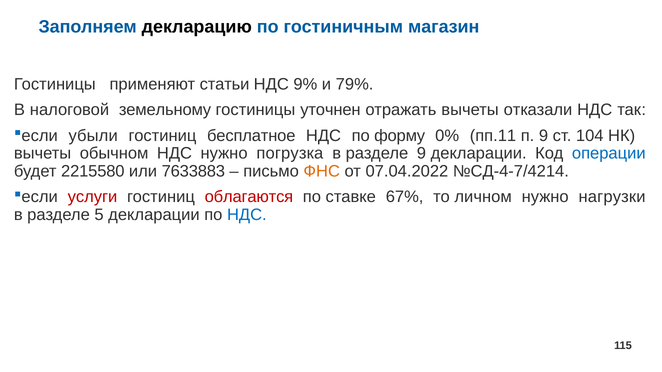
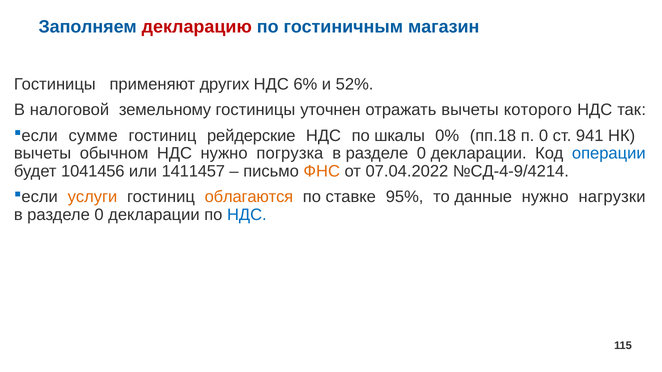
декларацию colour: black -> red (197, 27)
статьи: статьи -> других (225, 84)
9%: 9% -> 6% (305, 84)
79%: 79% -> 52% (355, 84)
отказали: отказали -> которого (538, 110)
убыли: убыли -> сумме (93, 136)
бесплатное: бесплатное -> рейдерские (251, 136)
форму: форму -> шкалы (400, 136)
пп.11: пп.11 -> пп.18 (493, 136)
п 9: 9 -> 0 (543, 136)
104: 104 -> 941 (590, 136)
9: 9 -> 0 (421, 154)
2215580: 2215580 -> 1041456 (93, 171)
7633883: 7633883 -> 1411457 (193, 171)
№СД-4-7/4214: №СД-4-7/4214 -> №СД-4-9/4214 (511, 171)
услуги colour: red -> orange (92, 197)
облагаются colour: red -> orange (249, 197)
67%: 67% -> 95% (405, 197)
личном: личном -> данные (483, 197)
5: 5 -> 0 (99, 215)
